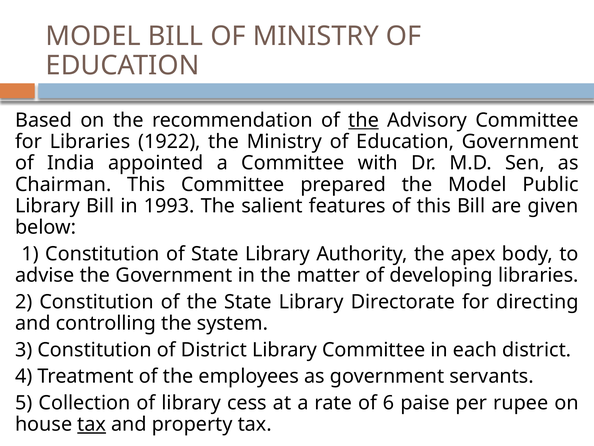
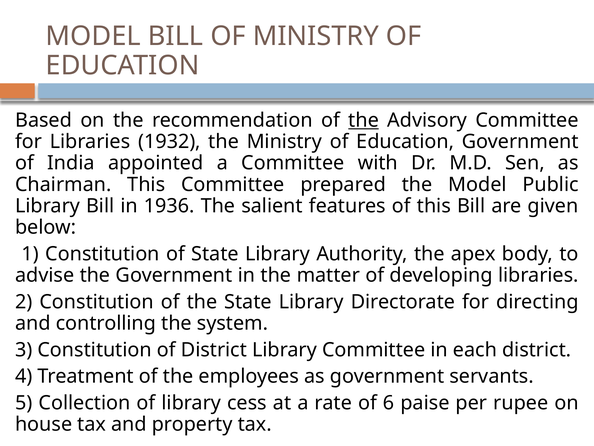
1922: 1922 -> 1932 (169, 142)
1993: 1993 -> 1936 (169, 206)
tax underline: present -> none (92, 424)
